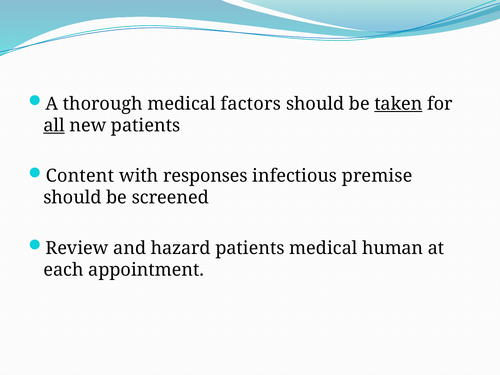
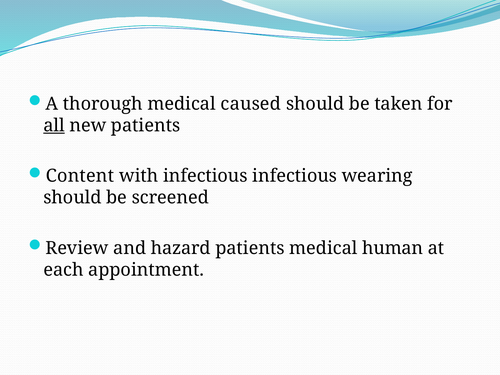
factors: factors -> caused (251, 104)
taken underline: present -> none (398, 104)
with responses: responses -> infectious (205, 176)
premise: premise -> wearing (377, 176)
